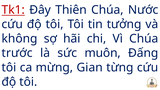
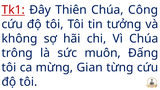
Nước: Nước -> Công (143, 10)
trước: trước -> trông (17, 53)
